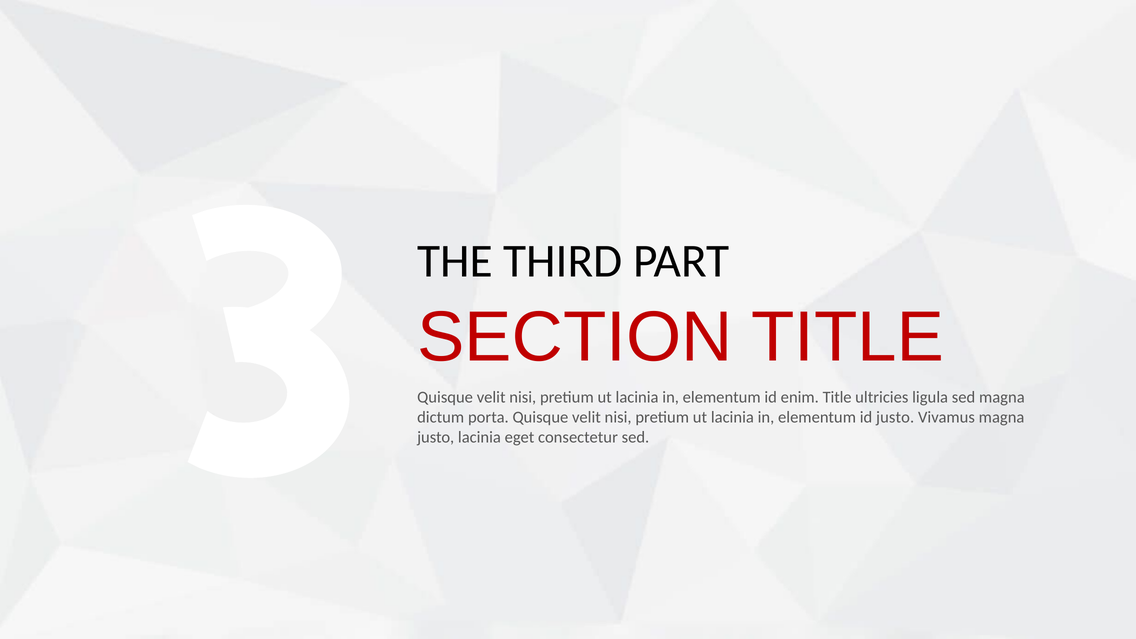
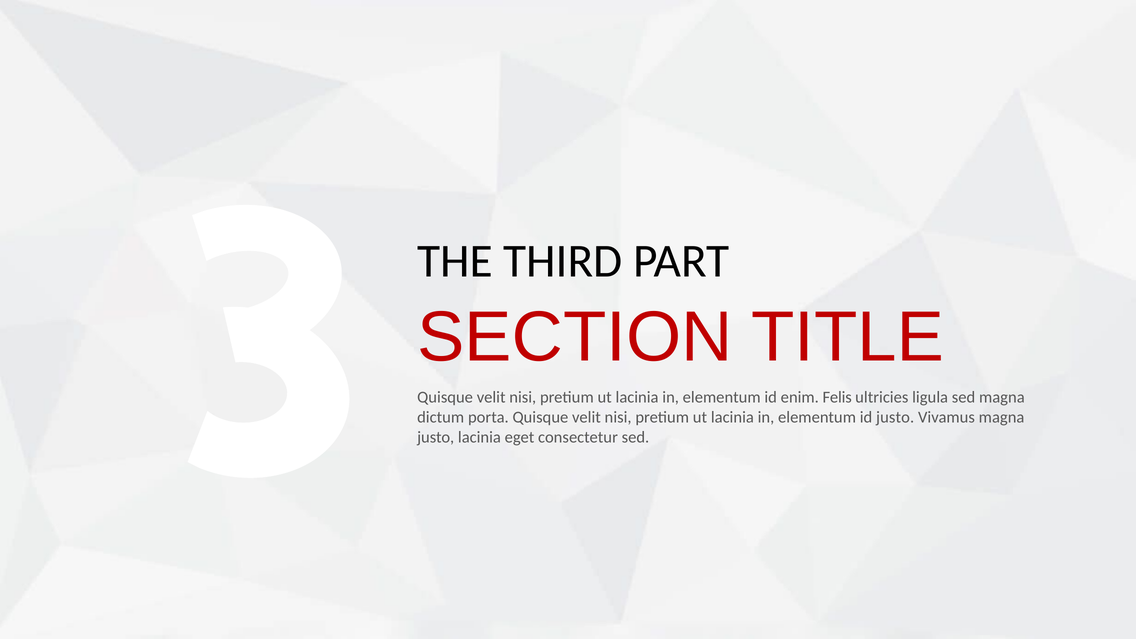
enim Title: Title -> Felis (837, 397)
